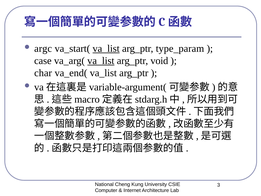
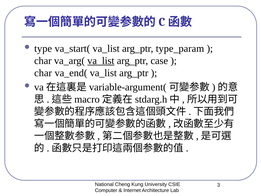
argc: argc -> type (43, 48)
va_list underline: present -> none (106, 48)
case: case -> char (43, 61)
void: void -> case (159, 61)
